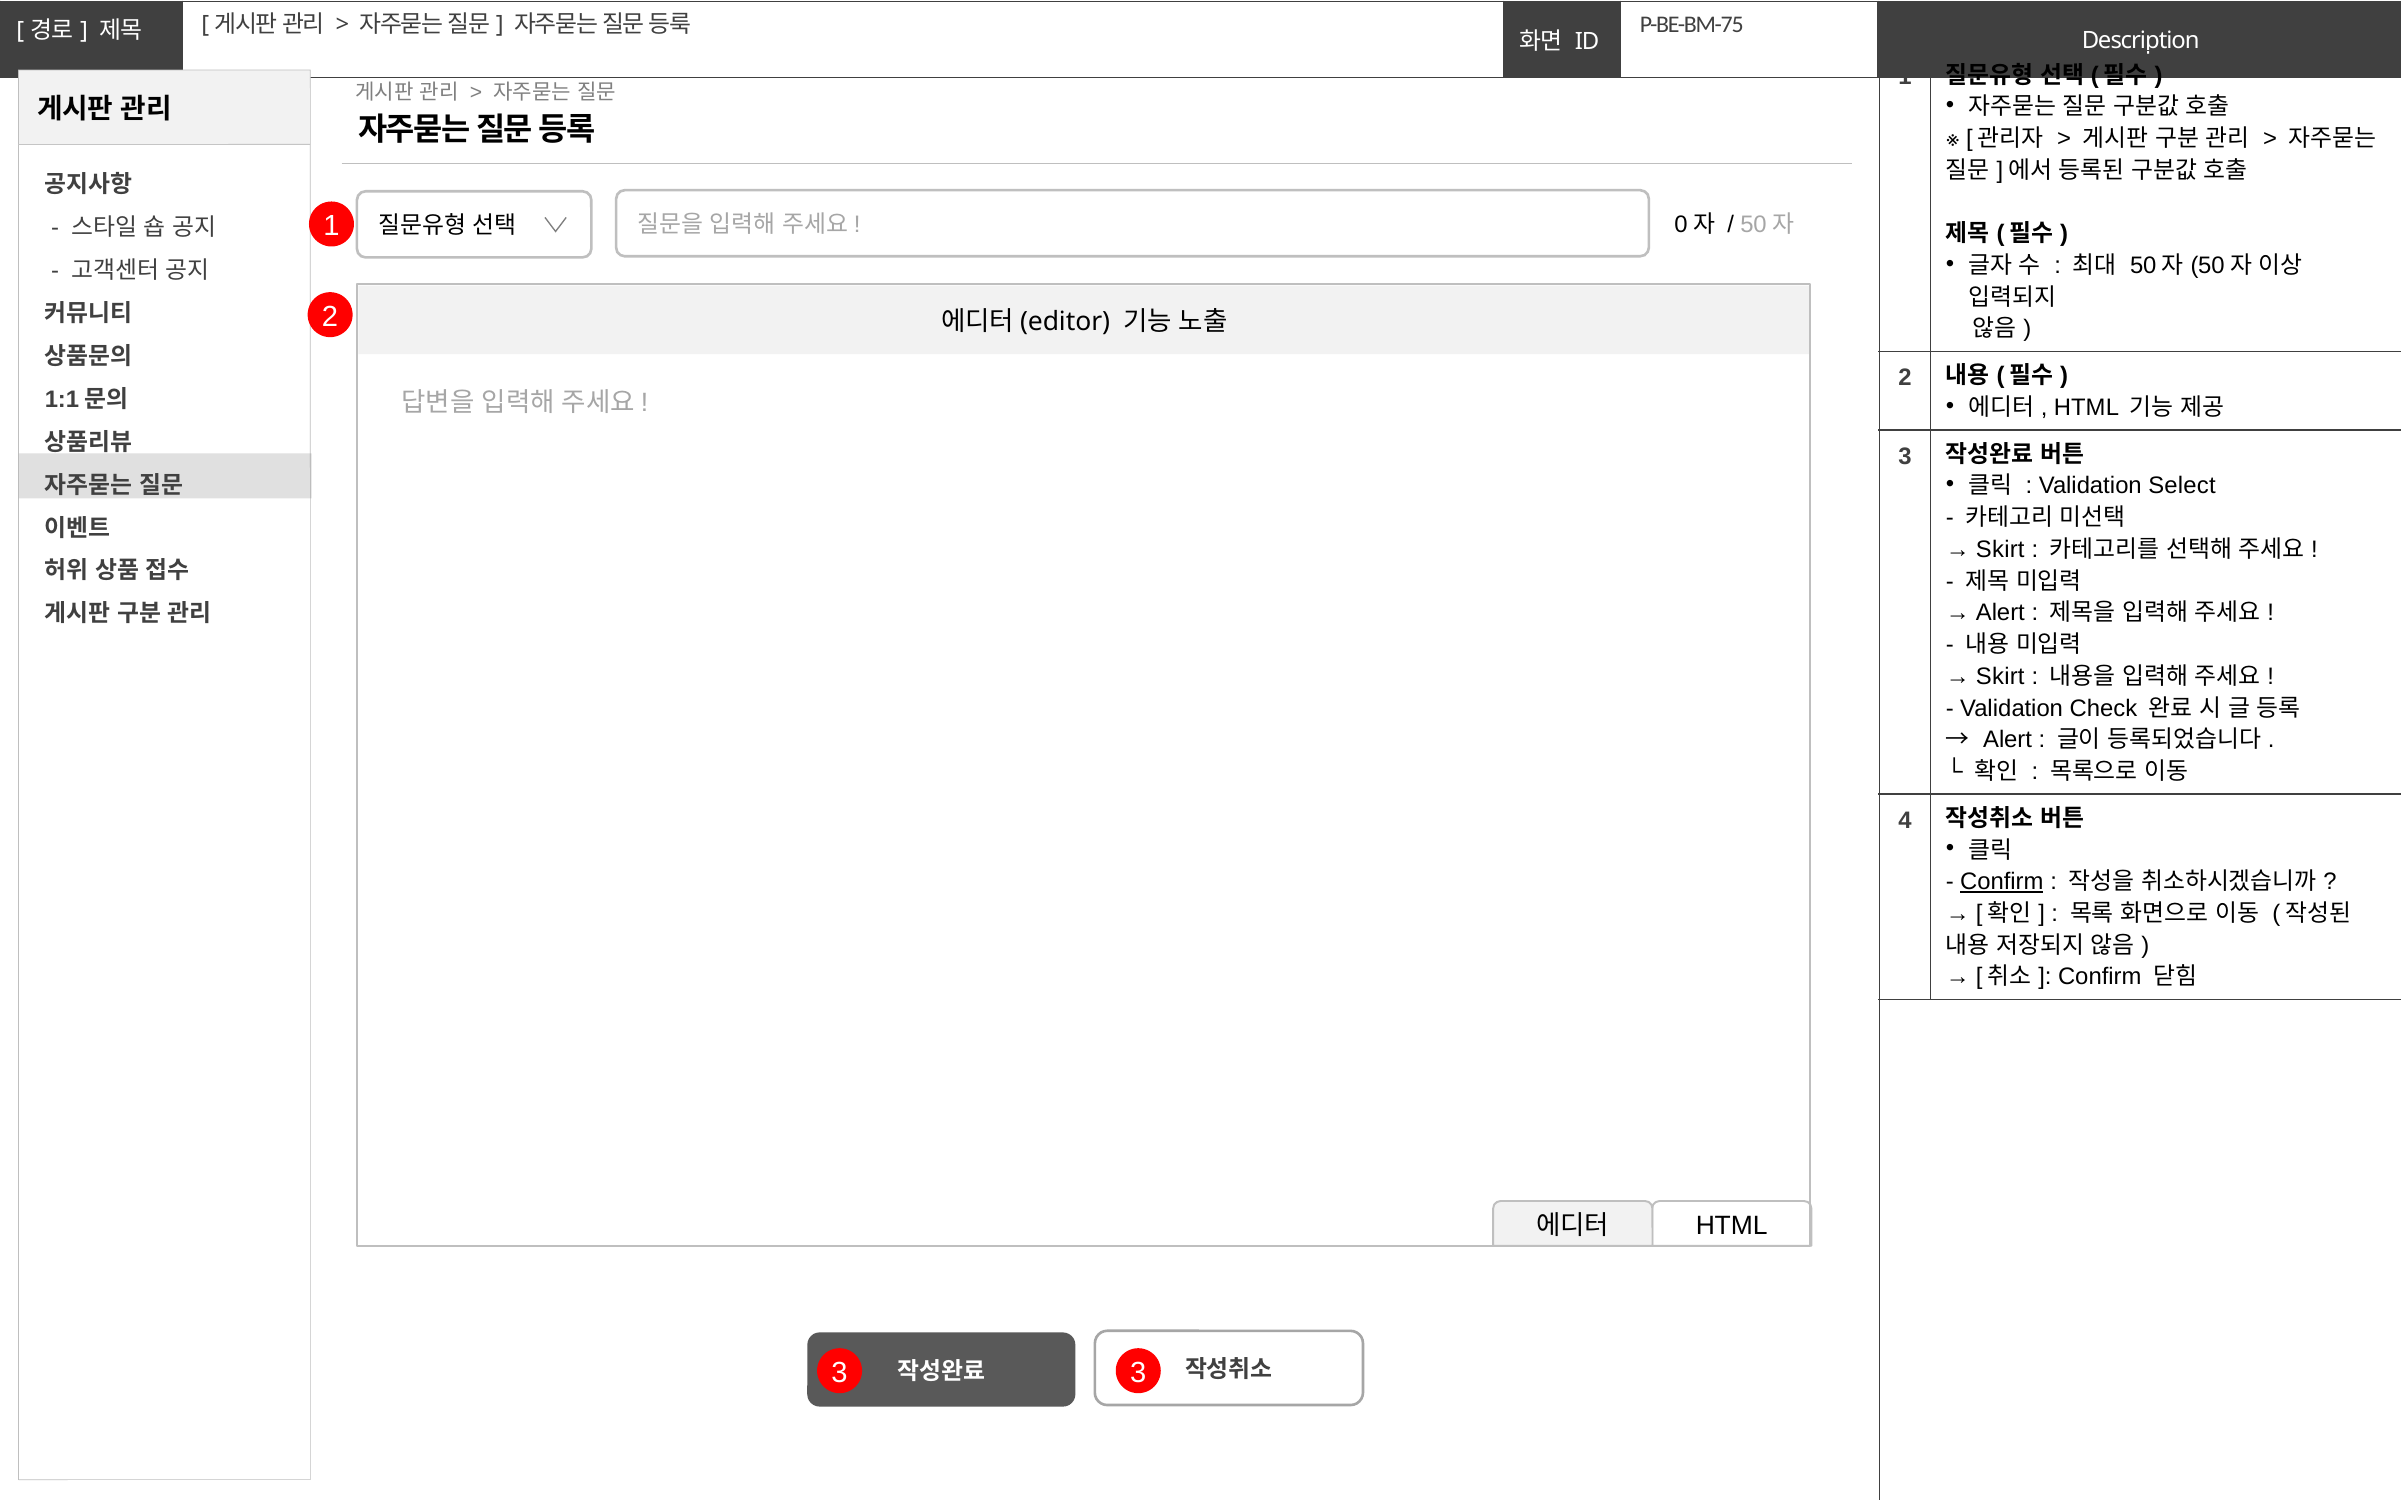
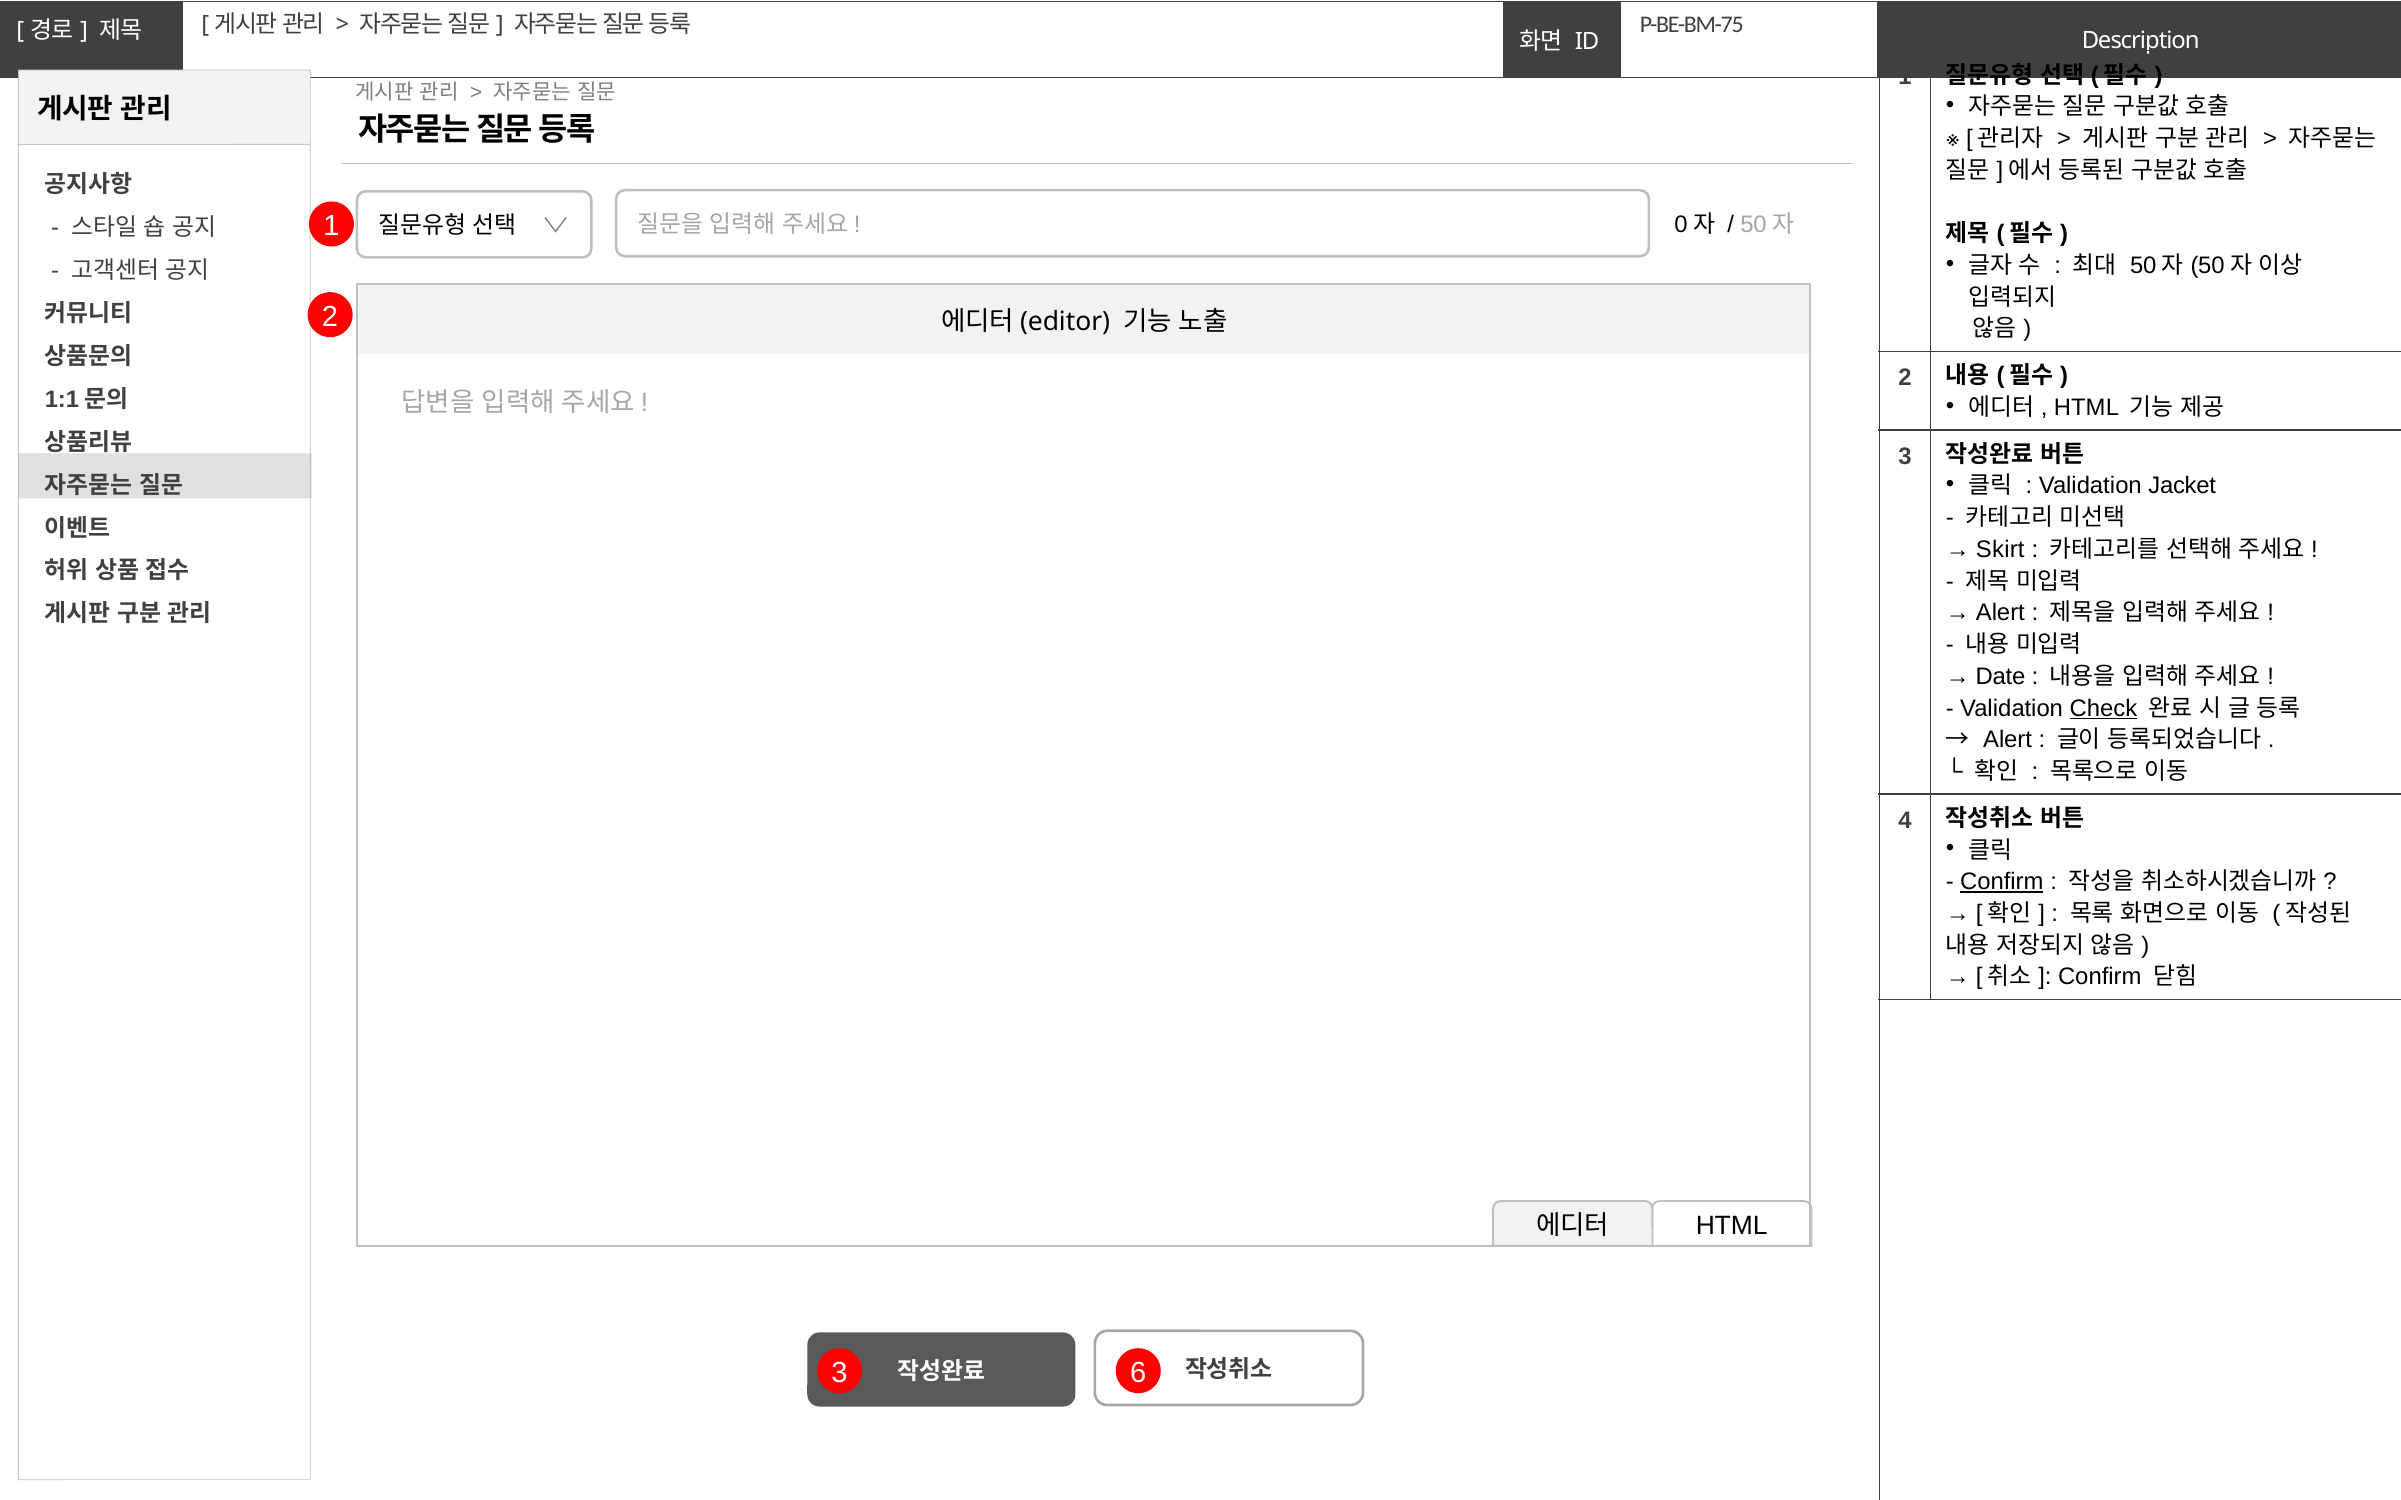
Select: Select -> Jacket (2182, 486)
Skirt: Skirt -> Date (2001, 677)
Check underline: none -> present (2103, 708)
3 3: 3 -> 6 (1138, 1373)
